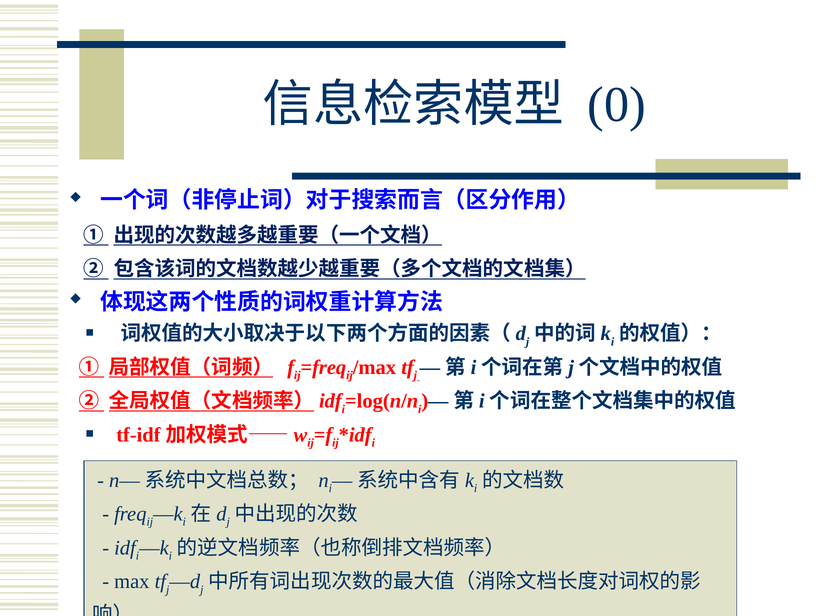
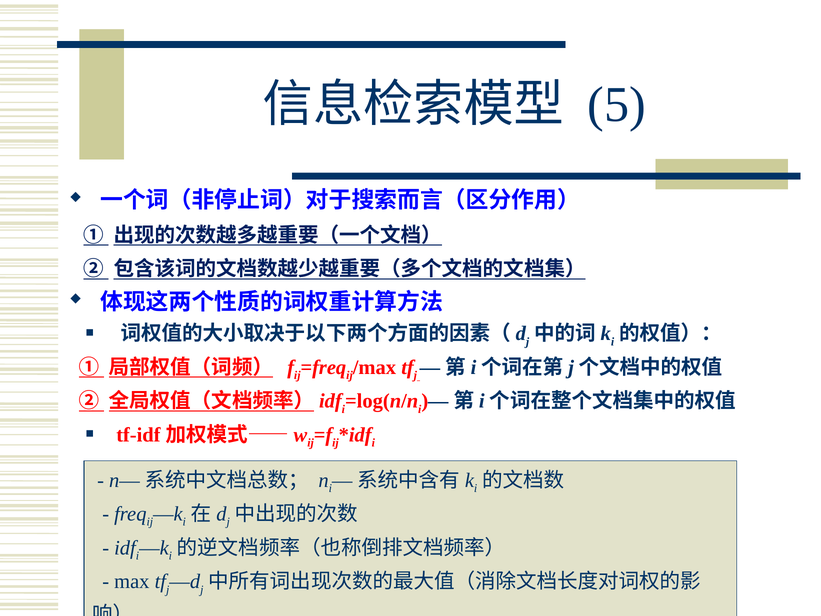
0: 0 -> 5 (617, 105)
